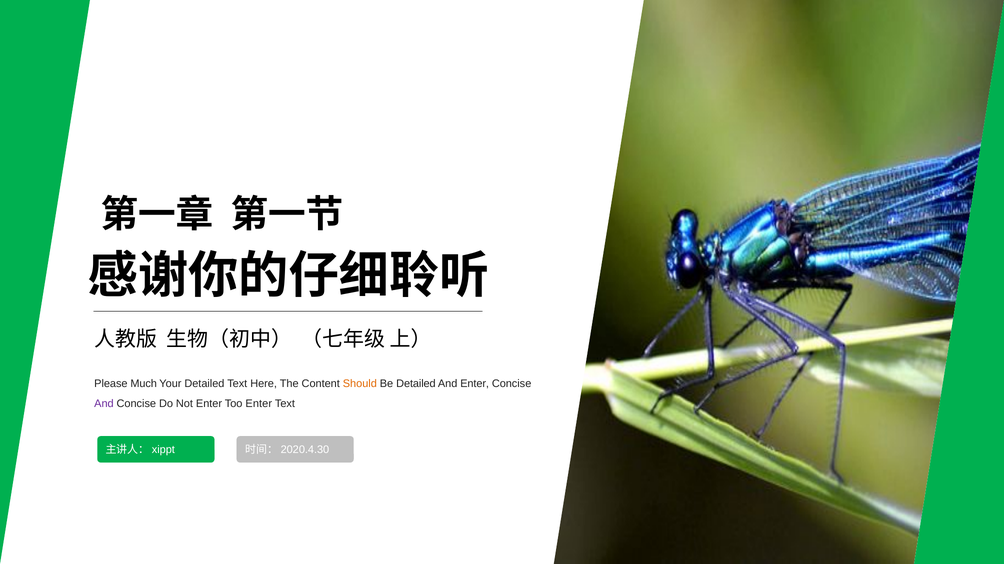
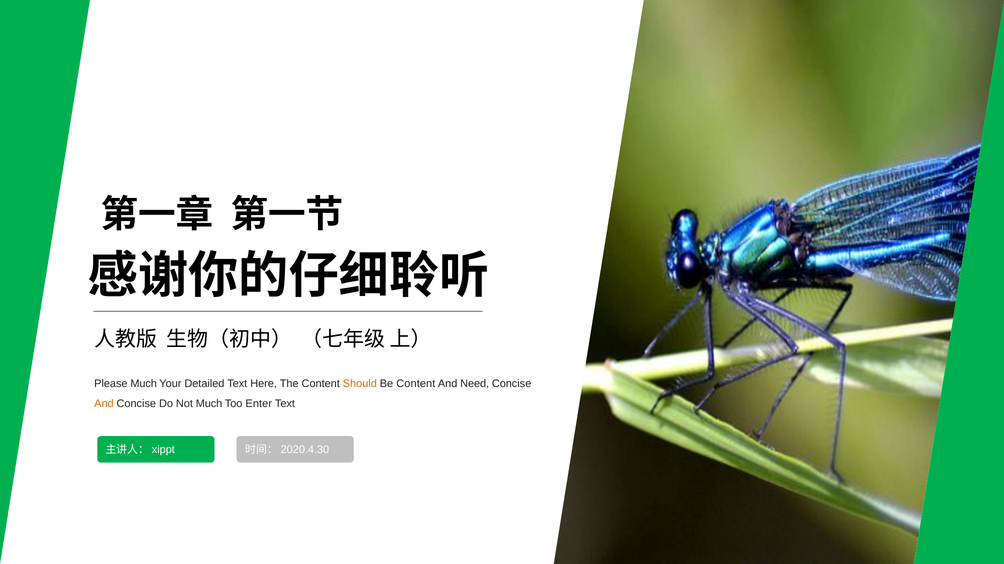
Be Detailed: Detailed -> Content (416, 384)
And Enter: Enter -> Need (475, 384)
And colour: purple -> orange (104, 404)
Not Enter: Enter -> Much (209, 404)
